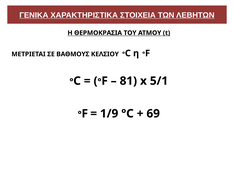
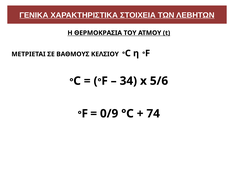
81: 81 -> 34 (128, 81)
5/1: 5/1 -> 5/6 (159, 81)
1/9: 1/9 -> 0/9 (109, 114)
69: 69 -> 74 (153, 114)
